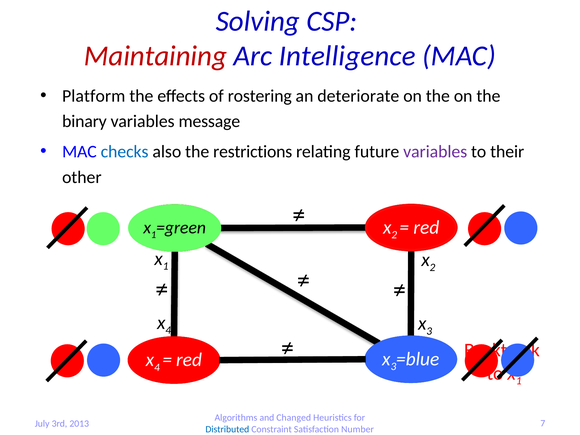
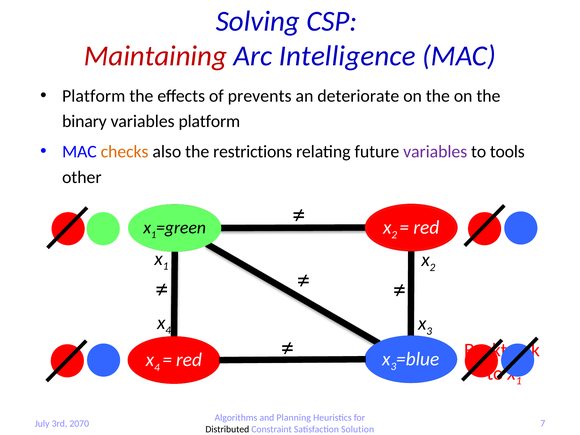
rostering: rostering -> prevents (260, 96)
variables message: message -> platform (209, 121)
checks colour: blue -> orange (125, 152)
their: their -> tools (507, 152)
Changed: Changed -> Planning (294, 418)
2013: 2013 -> 2070 (79, 424)
Distributed colour: blue -> black (227, 429)
Number: Number -> Solution (358, 429)
